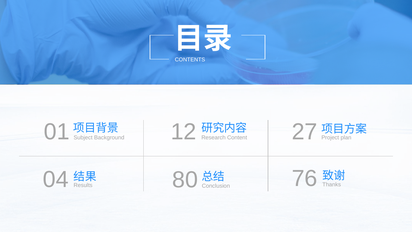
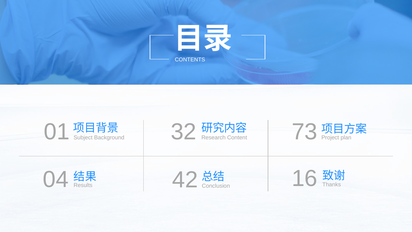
12: 12 -> 32 (184, 132)
27: 27 -> 73 (305, 132)
80: 80 -> 42 (185, 180)
76: 76 -> 16 (305, 178)
